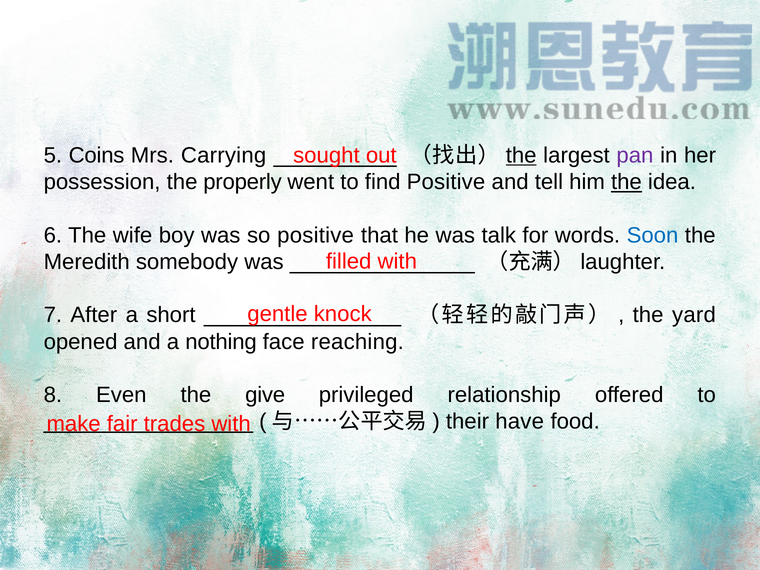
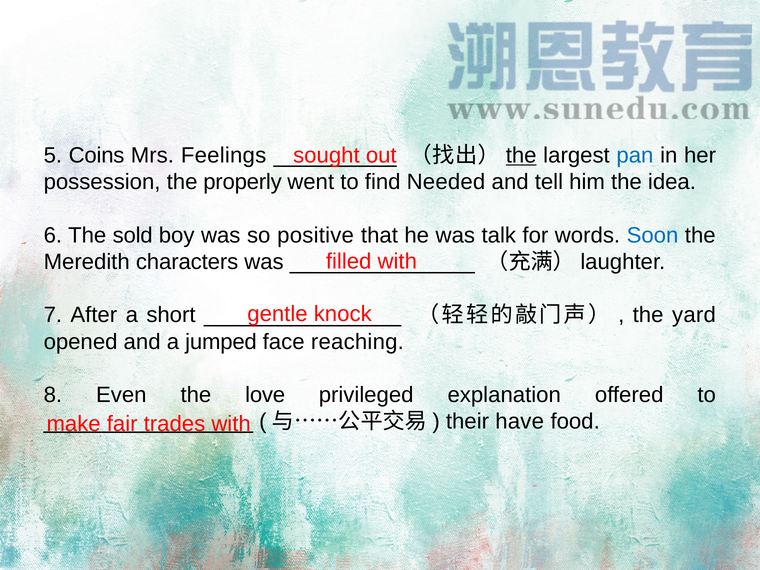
Carrying: Carrying -> Feelings (224, 155)
pan colour: purple -> blue (635, 155)
find Positive: Positive -> Needed (446, 182)
the underline: present -> none (626, 182)
wife: wife -> sold (133, 235)
somebody: somebody -> characters (187, 262)
nothing: nothing -> jumped (221, 342)
give: give -> love (265, 395)
relationship: relationship -> explanation (504, 395)
